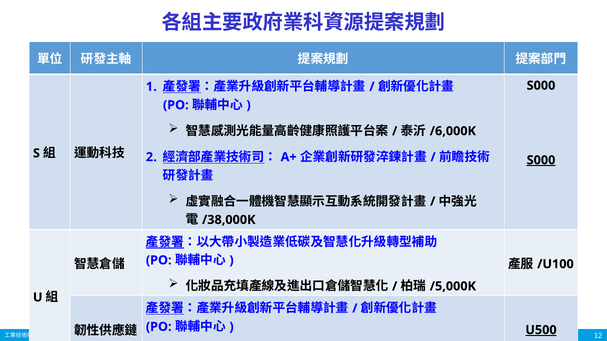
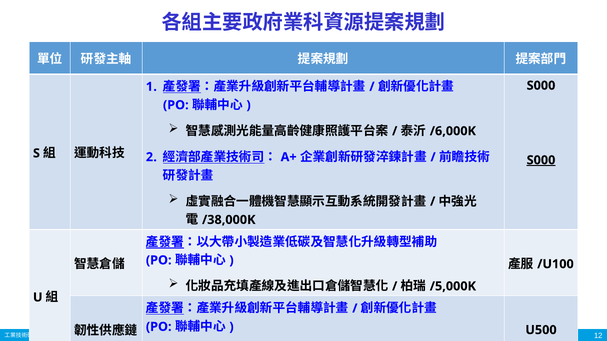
U500 underline: present -> none (541, 330)
